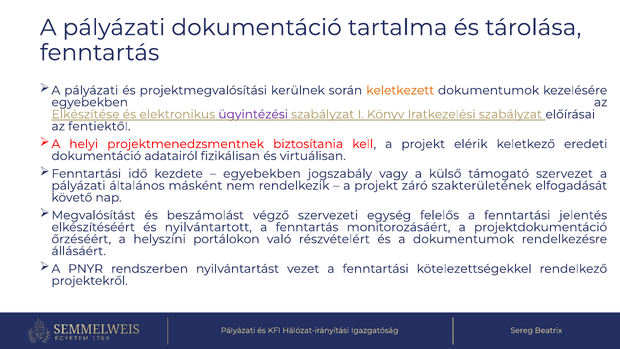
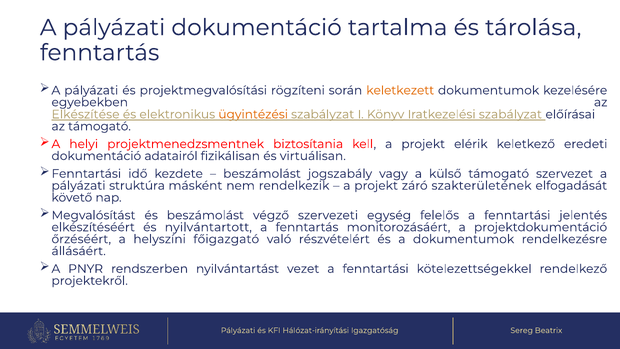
kerülnek: kerülnek -> rögzíteni (298, 90)
ügyintézési colour: purple -> orange (253, 114)
az fentiektől: fentiektől -> támogató (99, 126)
egyebekben: egyebekben -> beszámolást (262, 174)
általános: általános -> struktúra (137, 186)
portálokon: portálokon -> főigazgató (226, 239)
